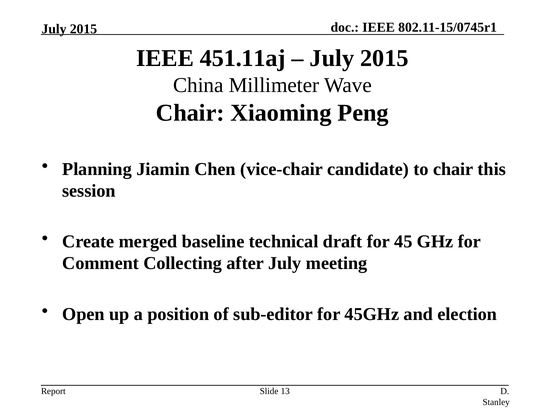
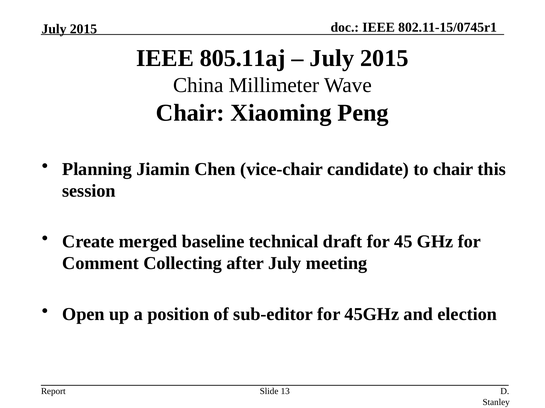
451.11aj: 451.11aj -> 805.11aj (243, 58)
